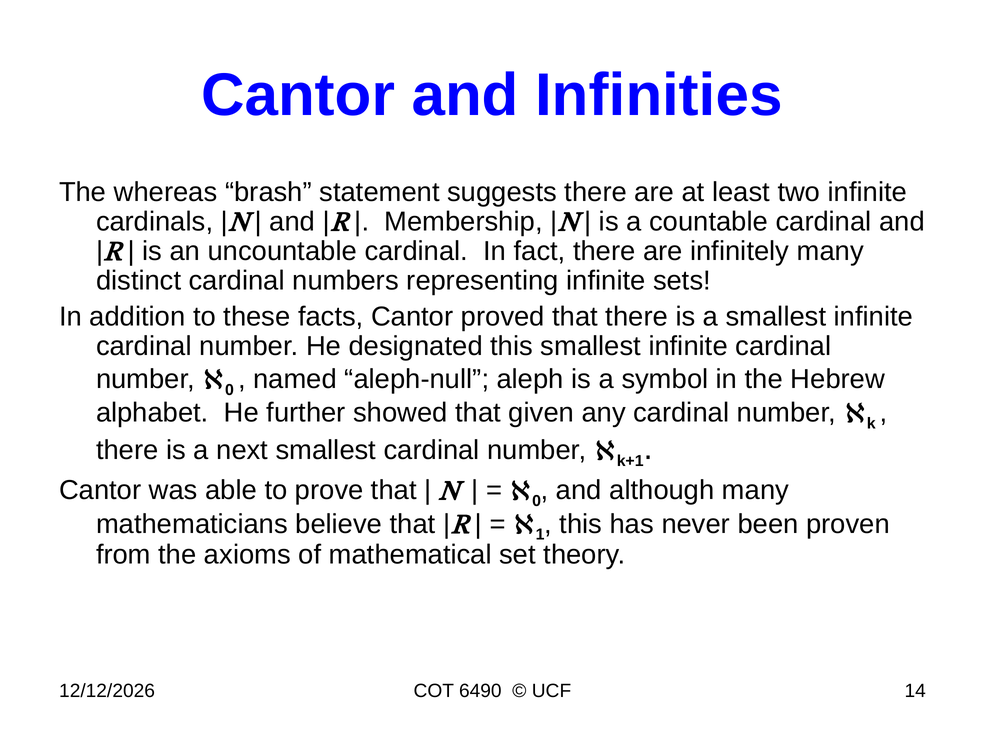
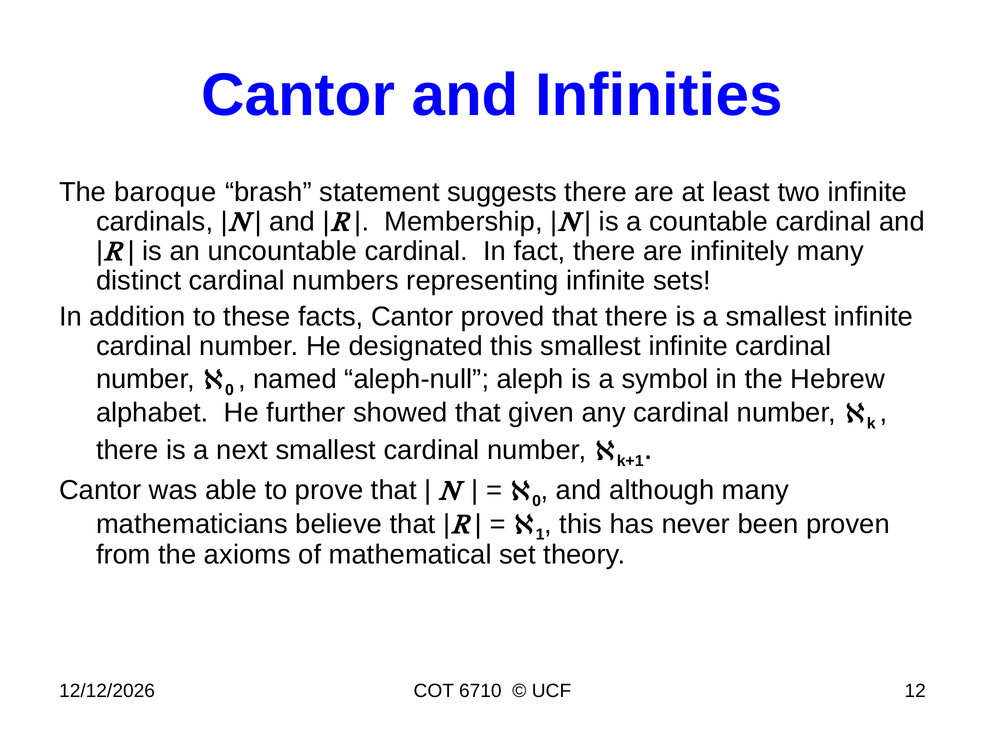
whereas: whereas -> baroque (165, 192)
6490: 6490 -> 6710 (480, 691)
14: 14 -> 12 (915, 691)
